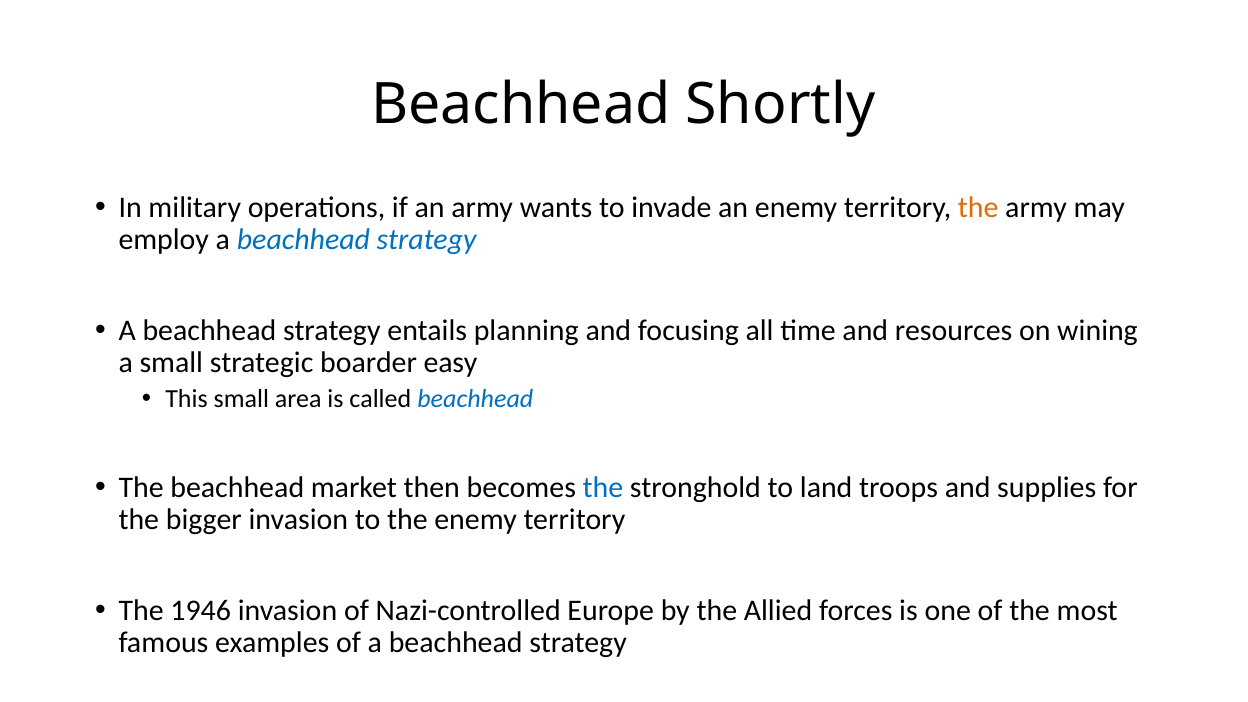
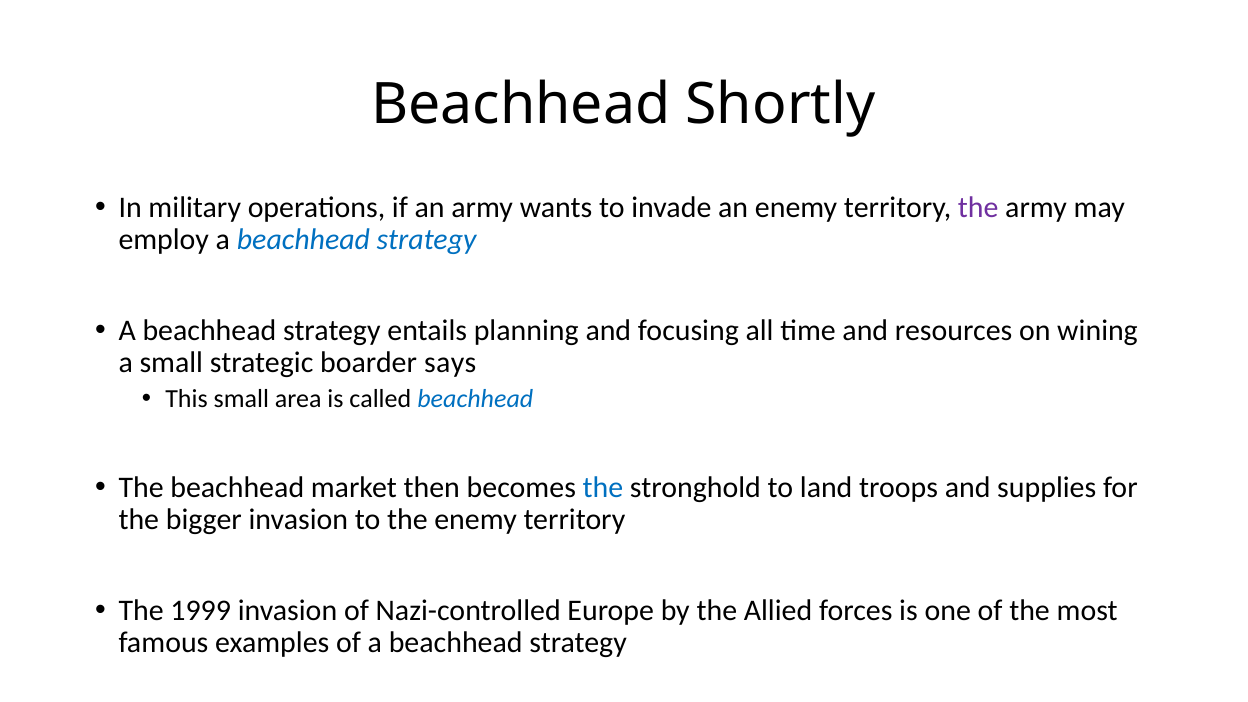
the colour: orange -> purple (978, 208)
easy: easy -> says (450, 363)
1946: 1946 -> 1999 (201, 611)
